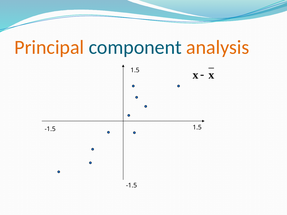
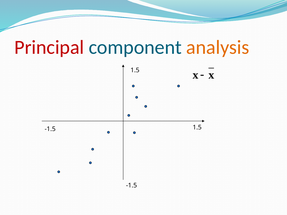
Principal colour: orange -> red (49, 47)
